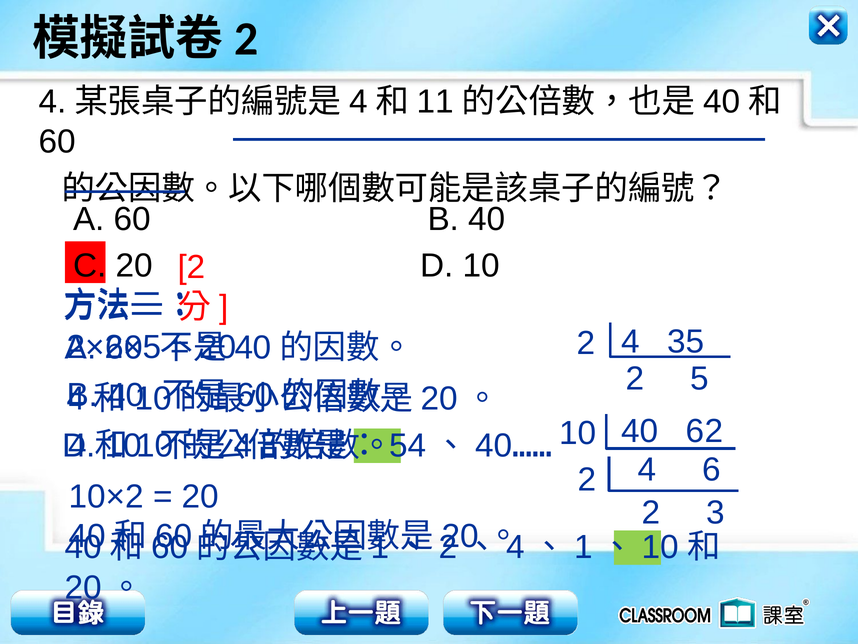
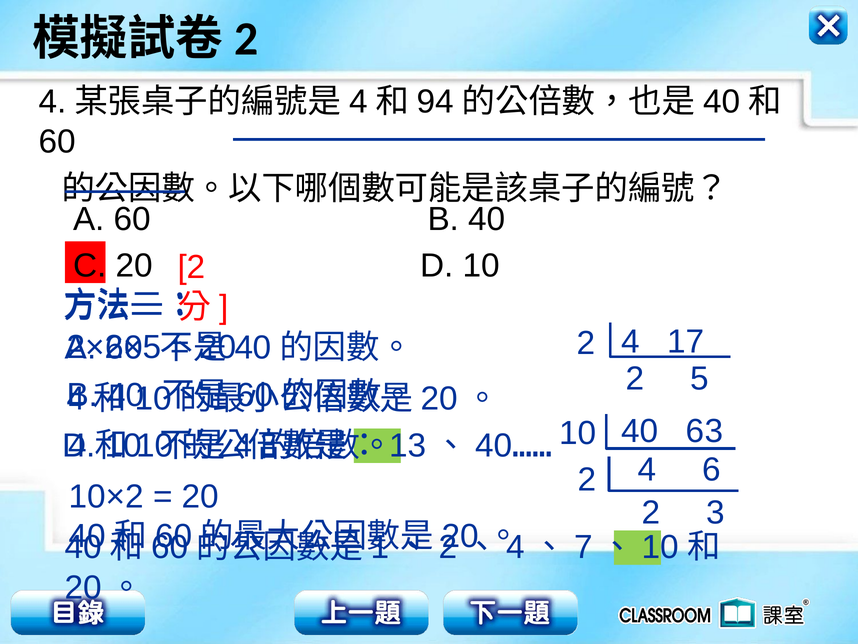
11: 11 -> 94 (435, 102)
35: 35 -> 17 (686, 342)
62: 62 -> 63 (705, 431)
54: 54 -> 13 (408, 445)
1: 1 -> 7 (583, 547)
